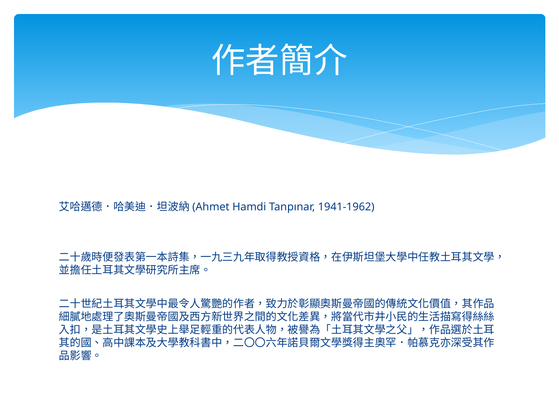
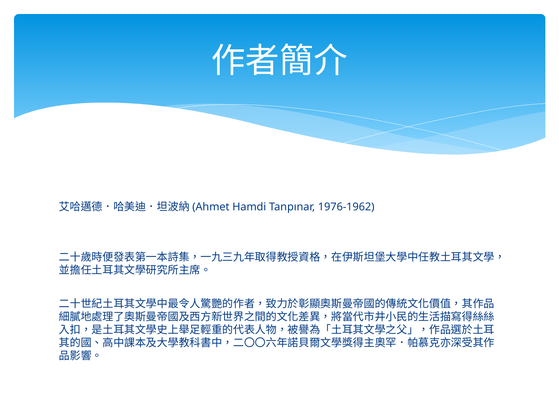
1941-1962: 1941-1962 -> 1976-1962 (346, 207)
